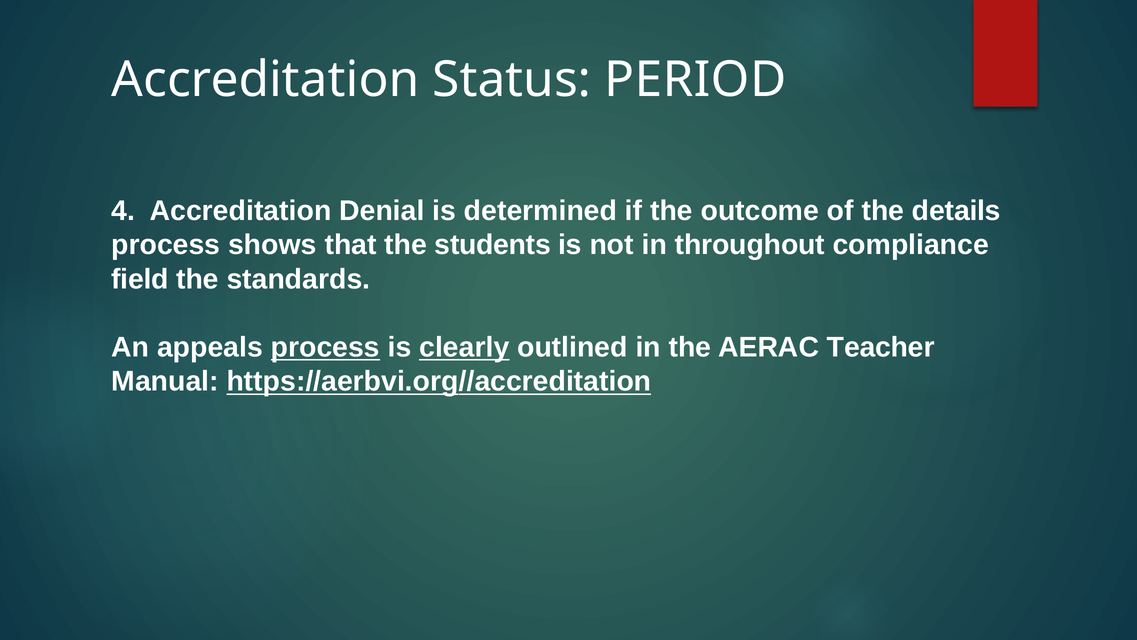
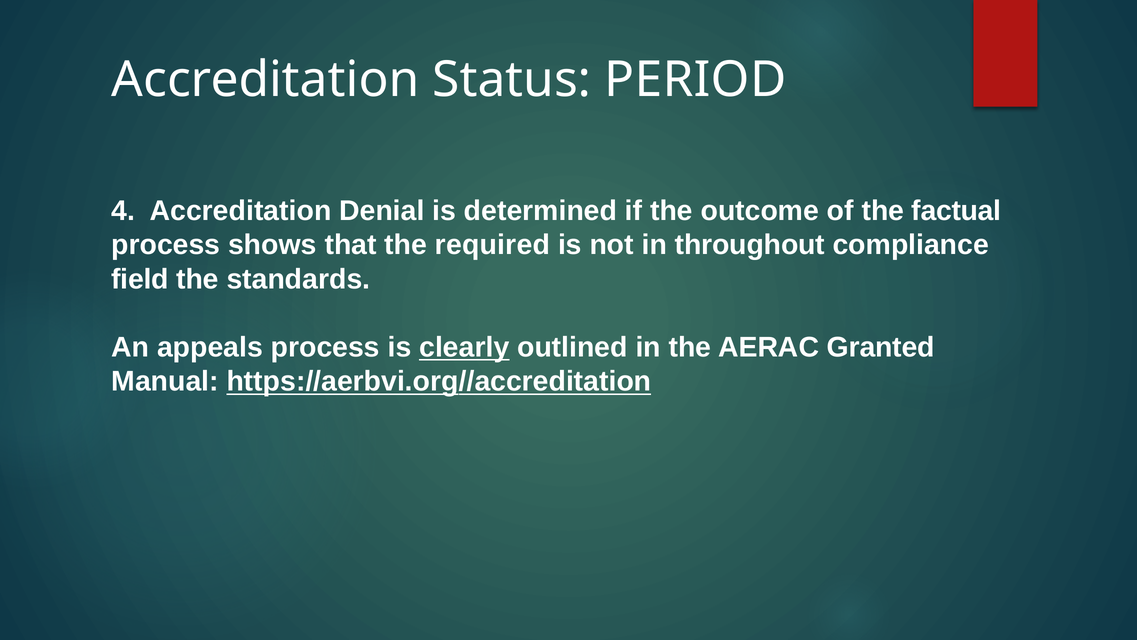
details: details -> factual (956, 211)
students: students -> required (492, 245)
process underline: present -> none (325, 347)
Teacher: Teacher -> Granted (881, 347)
